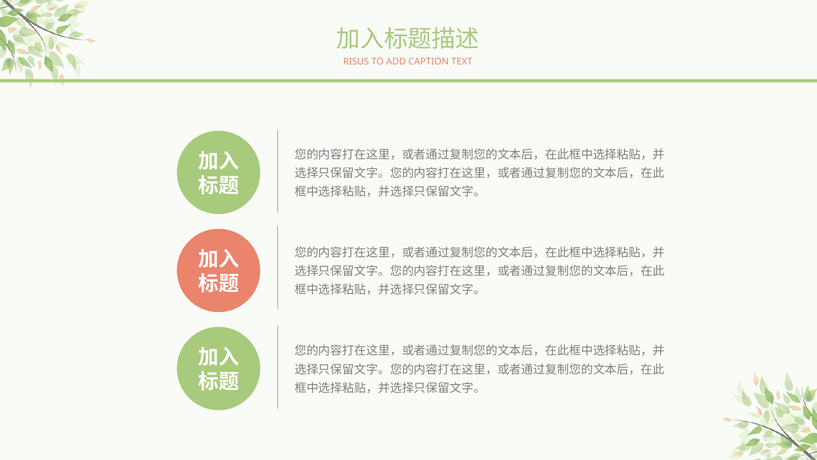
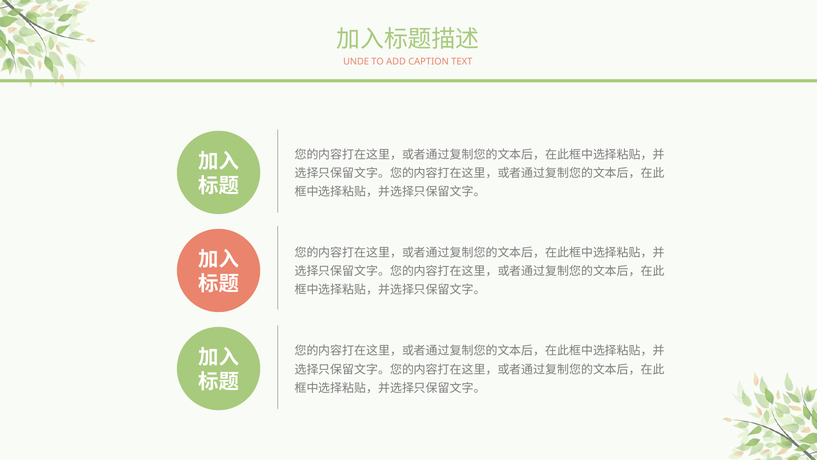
RISUS: RISUS -> UNDE (356, 62)
